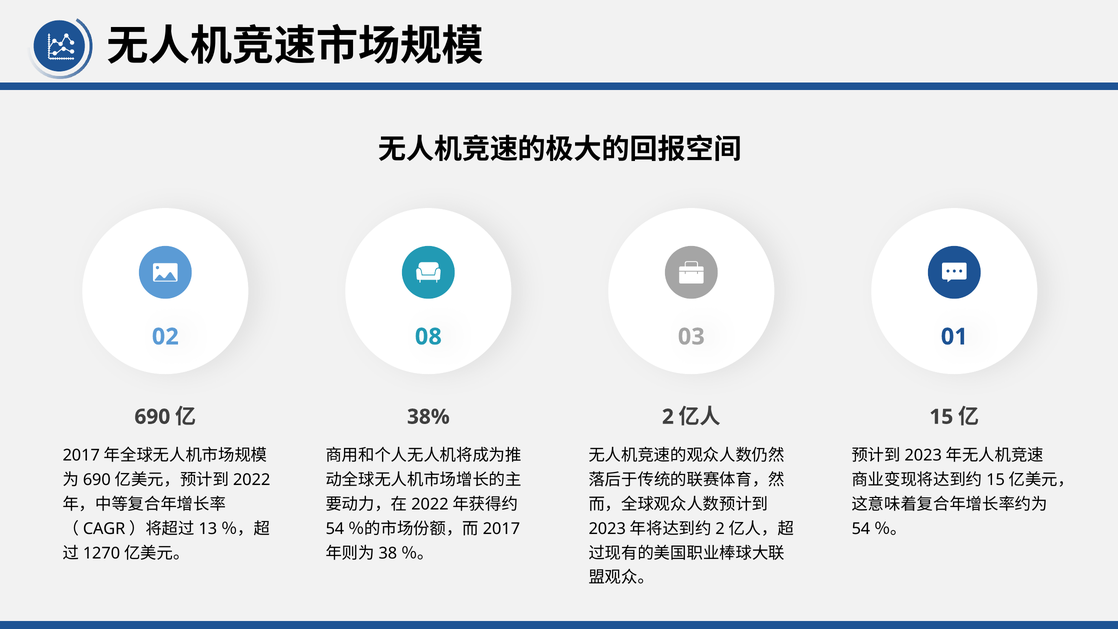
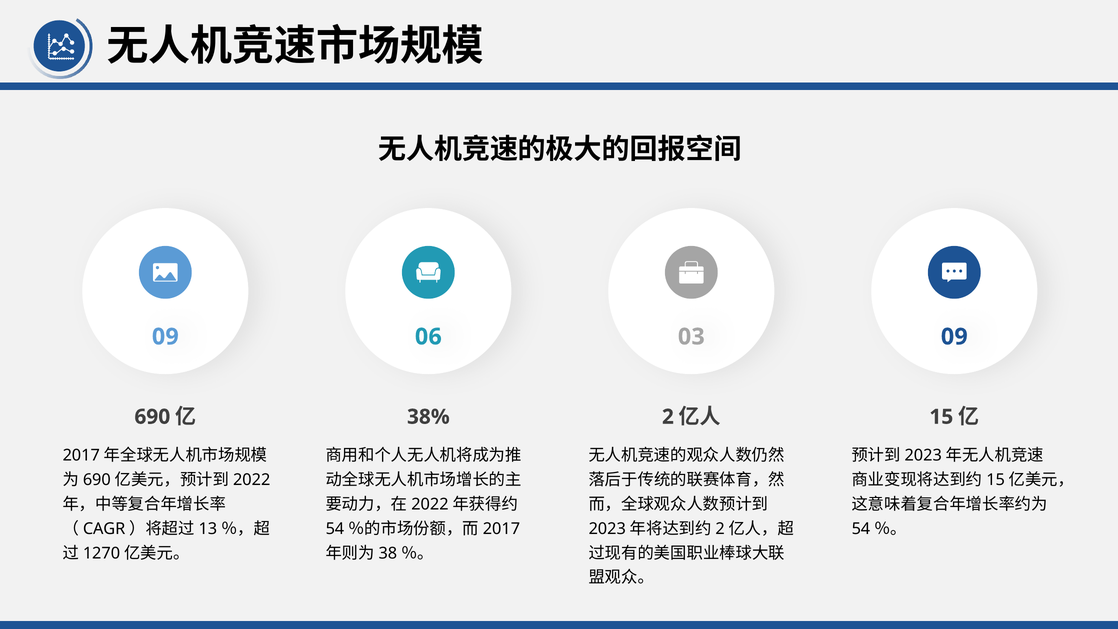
2: 2 -> 9 (172, 337)
8: 8 -> 6 (435, 337)
1: 1 -> 9 (961, 337)
